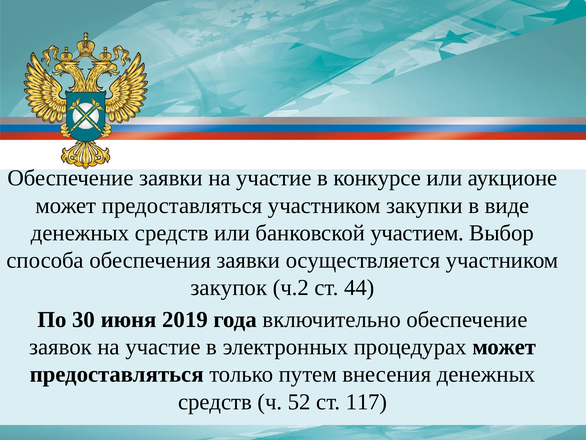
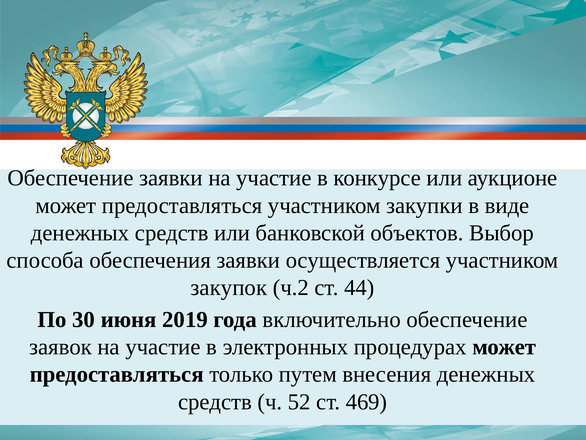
участием: участием -> объектов (417, 233)
117: 117 -> 469 (367, 401)
